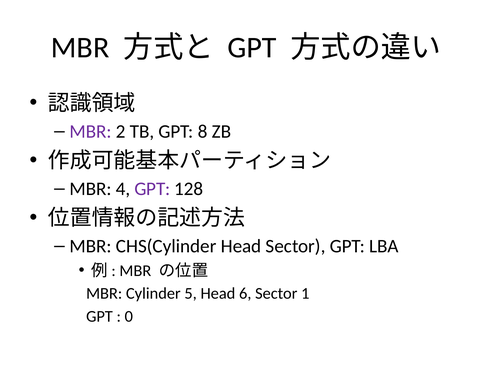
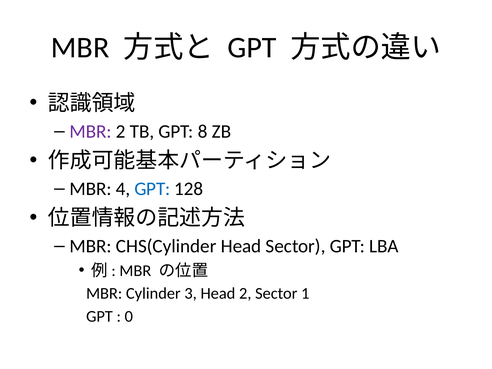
GPT colour: purple -> blue (152, 189)
5: 5 -> 3 (191, 294)
Head 6: 6 -> 2 (245, 294)
